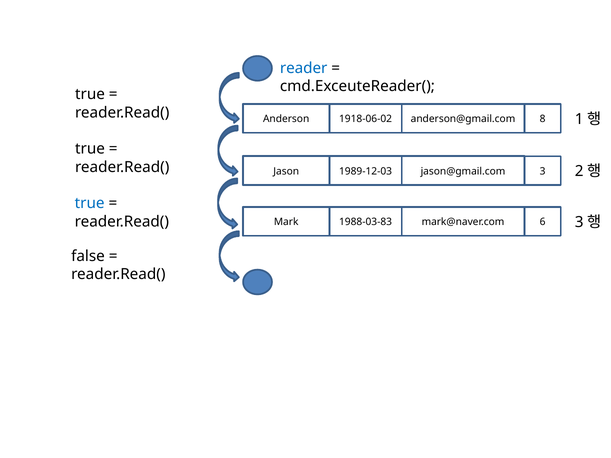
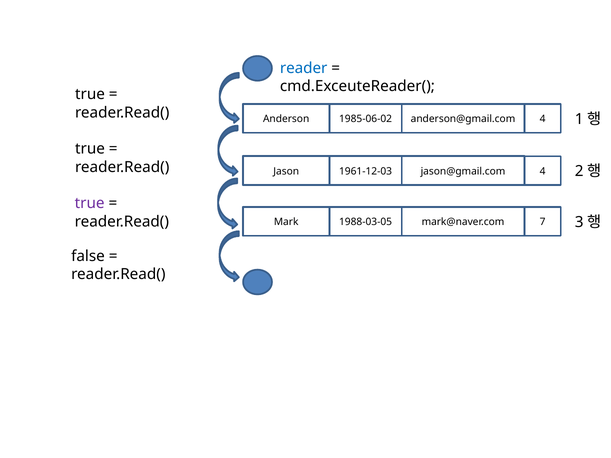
1918-06-02: 1918-06-02 -> 1985-06-02 (366, 119)
anderson@gmail.com 8: 8 -> 4 (543, 119)
1989-12-03: 1989-12-03 -> 1961-12-03 (366, 171)
jason@gmail.com 3: 3 -> 4 (543, 171)
true colour: blue -> purple (90, 203)
1988-03-83: 1988-03-83 -> 1988-03-05 (366, 222)
6: 6 -> 7 (543, 222)
